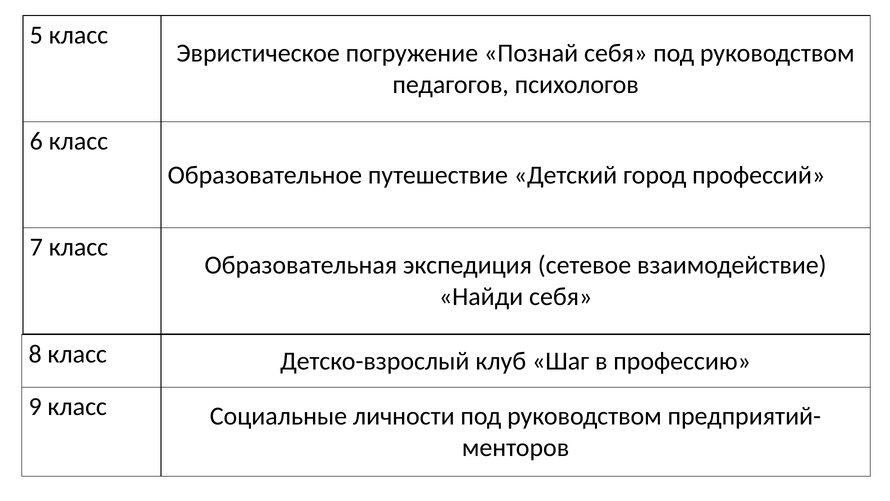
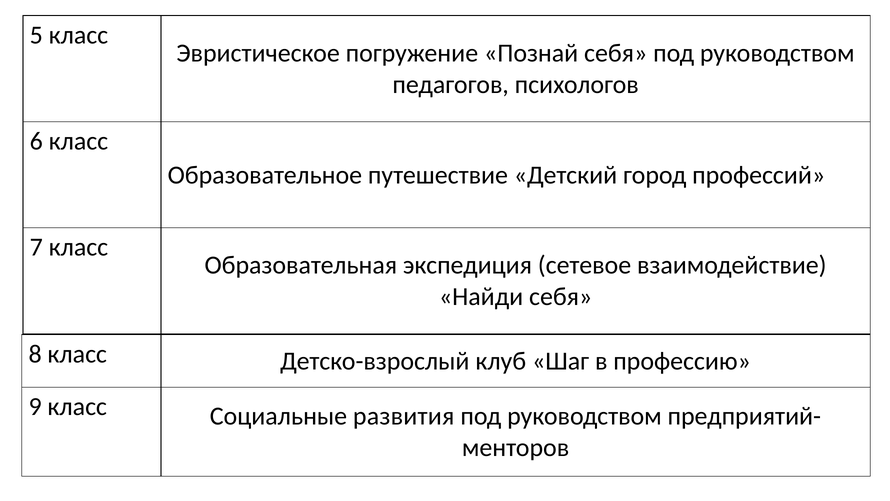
личности: личности -> развития (404, 416)
